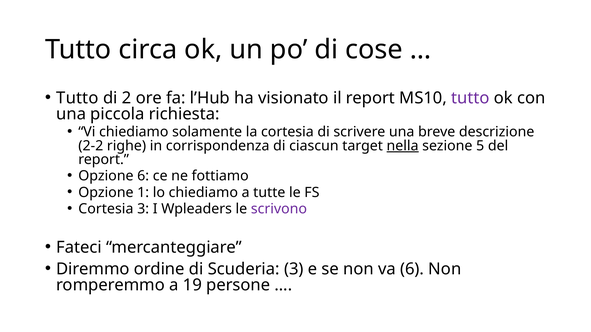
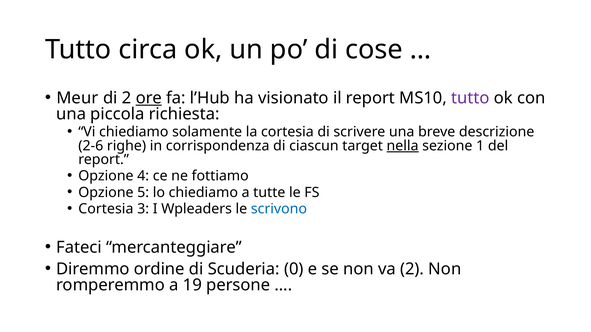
Tutto: Tutto -> Meur (77, 98)
ore underline: none -> present (149, 98)
2-2: 2-2 -> 2-6 (91, 146)
5: 5 -> 1 (480, 146)
Opzione 6: 6 -> 4 (143, 176)
1: 1 -> 5 (143, 193)
scrivono colour: purple -> blue (279, 209)
Scuderia 3: 3 -> 0 (294, 269)
va 6: 6 -> 2 (412, 269)
